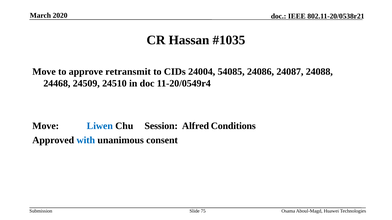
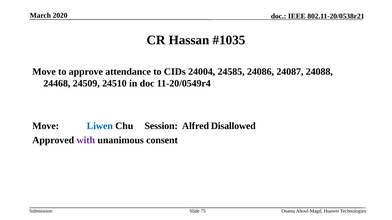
retransmit: retransmit -> attendance (128, 72)
54085: 54085 -> 24585 (231, 72)
Conditions: Conditions -> Disallowed (233, 126)
with colour: blue -> purple (86, 140)
